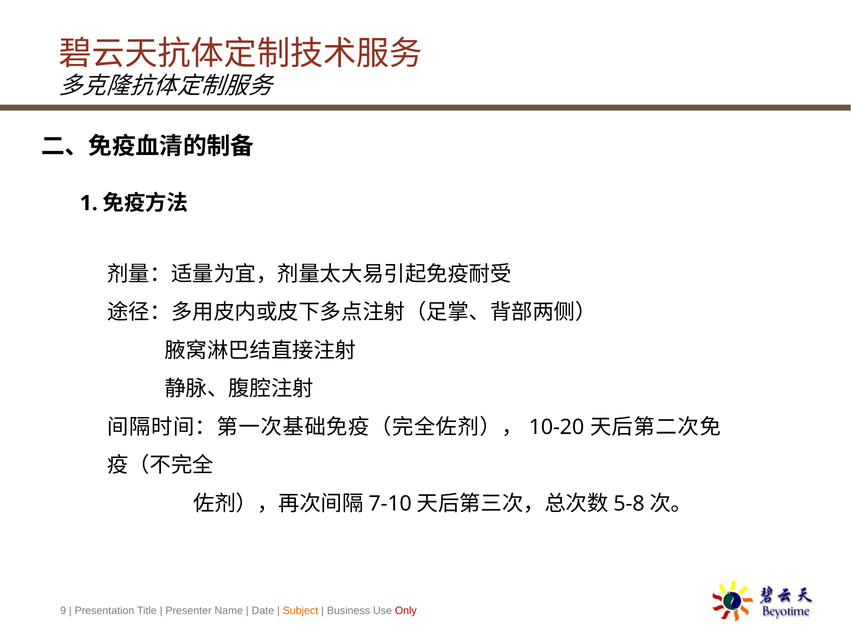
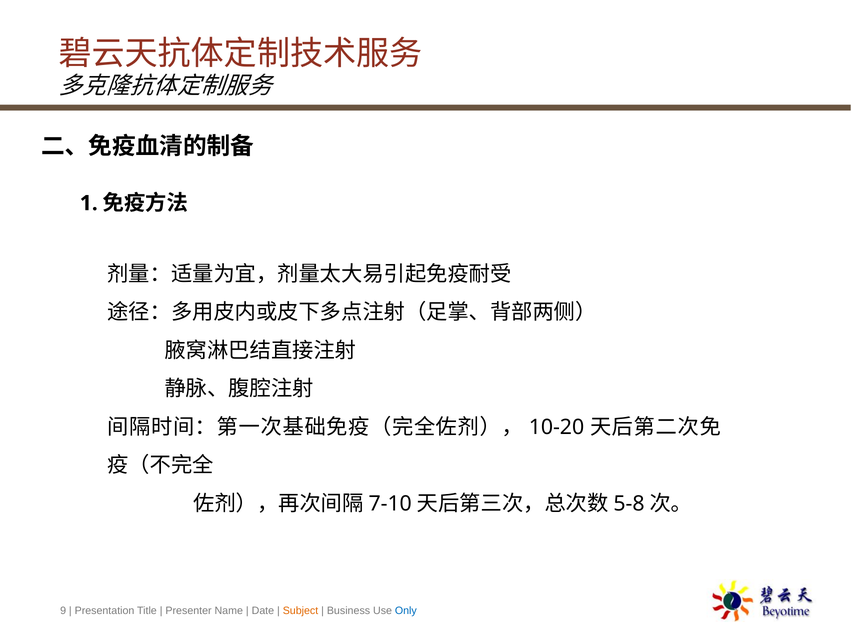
Only colour: red -> blue (406, 611)
